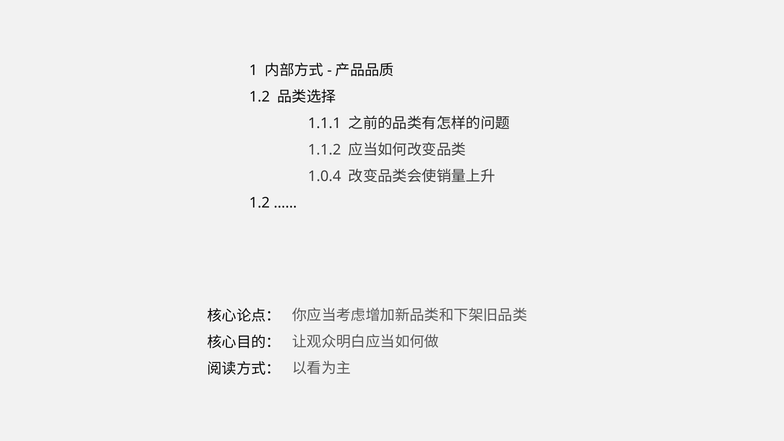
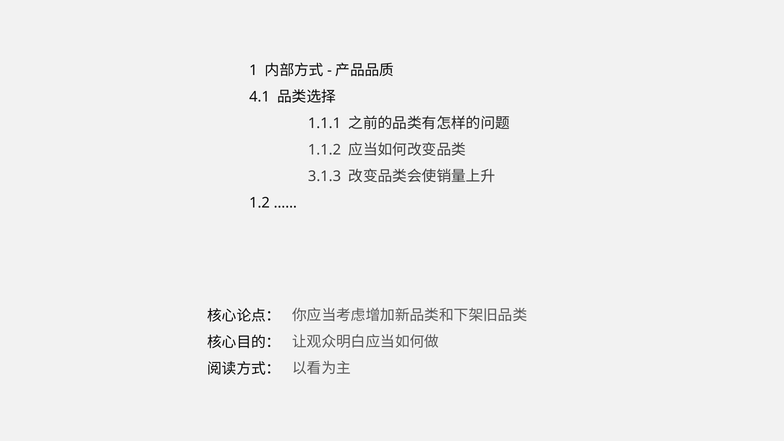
1.2: 1.2 -> 4.1 (260, 97)
1.0.4: 1.0.4 -> 3.1.3 (325, 176)
